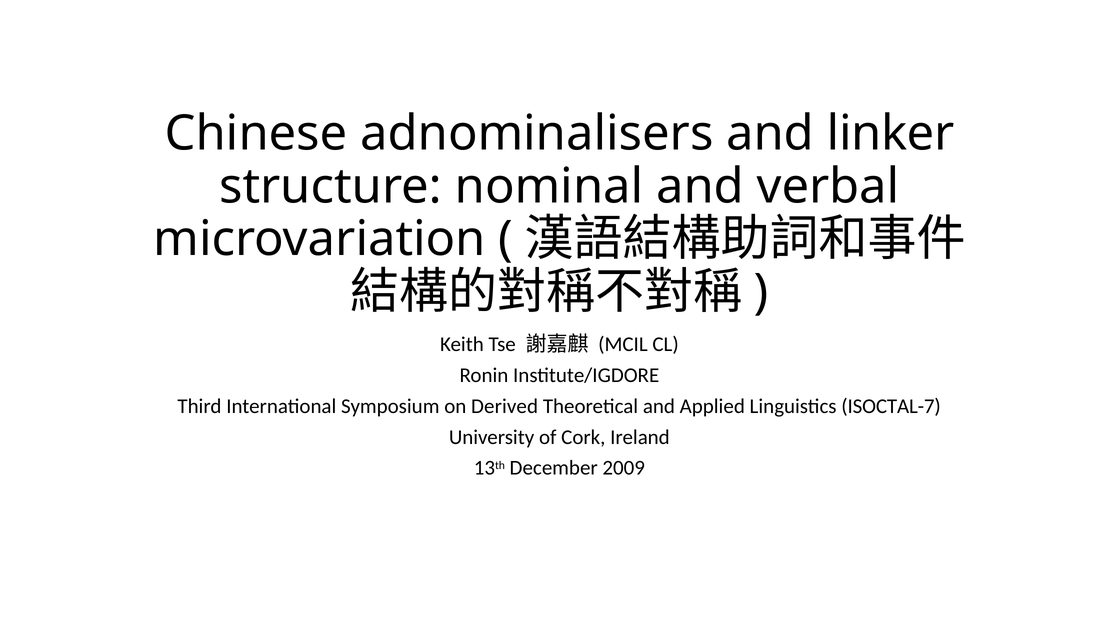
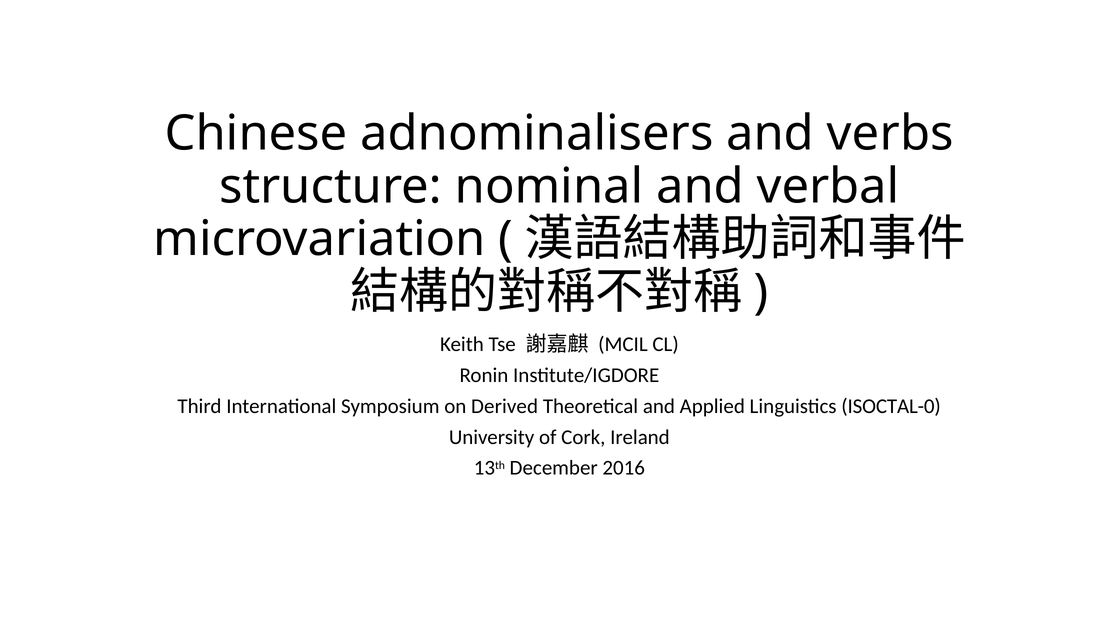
linker: linker -> verbs (890, 133)
ISOCTAL-7: ISOCTAL-7 -> ISOCTAL-0 (891, 406)
2009: 2009 -> 2016 (624, 468)
